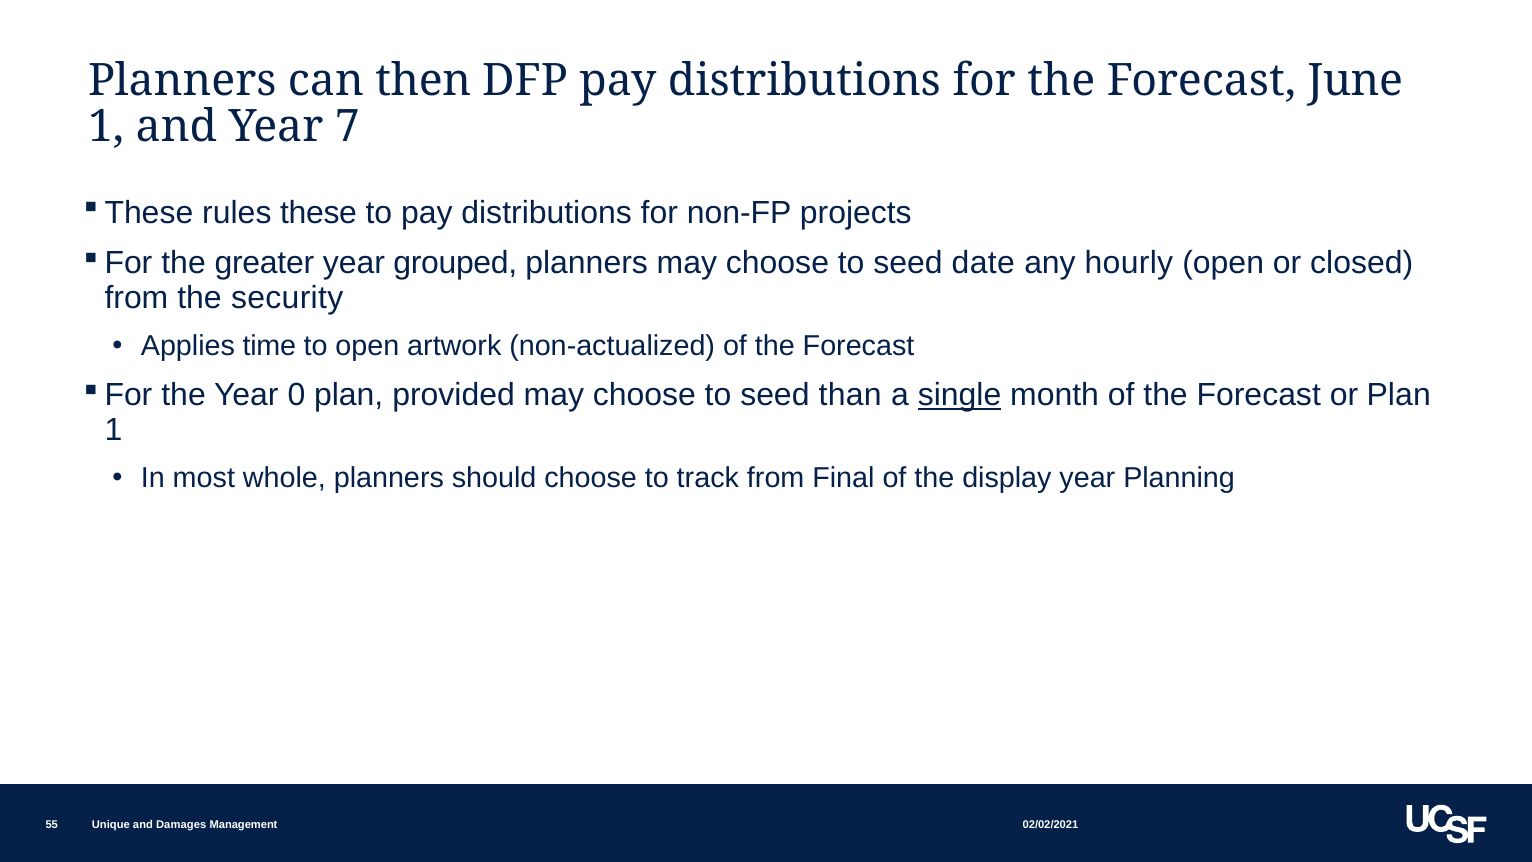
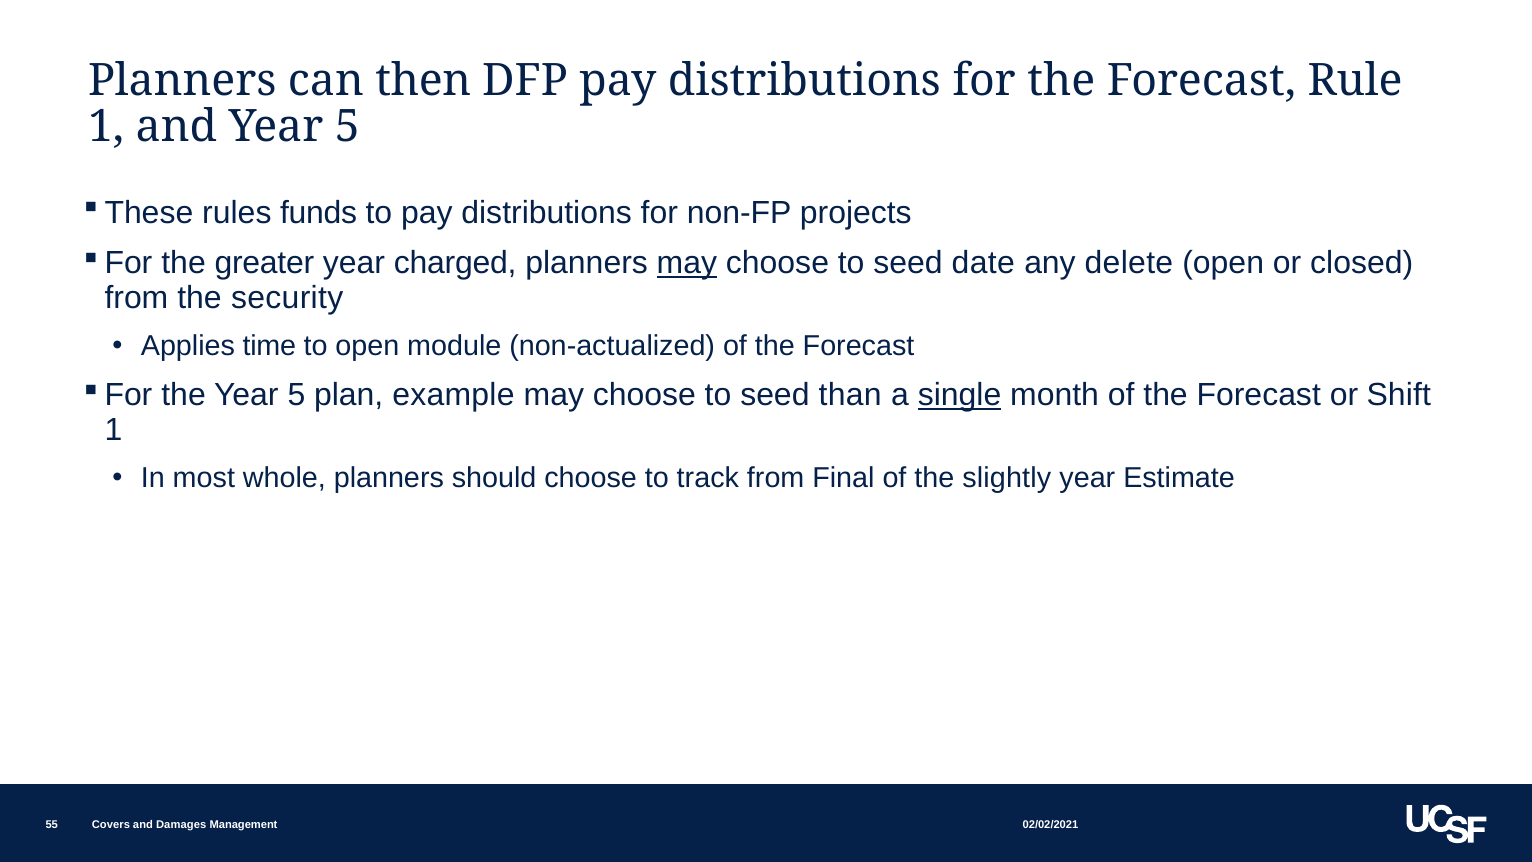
June: June -> Rule (1355, 81)
and Year 7: 7 -> 5 (347, 127)
these: these -> funds (319, 213)
grouped: grouped -> charged (455, 263)
may underline: none -> present (687, 263)
hourly: hourly -> delete (1129, 263)
artwork: artwork -> module (454, 346)
the Year 0: 0 -> 5 (296, 395)
provided: provided -> example (453, 395)
or Plan: Plan -> Shift (1399, 395)
display: display -> slightly (1007, 478)
Planning: Planning -> Estimate (1179, 478)
Unique: Unique -> Covers (111, 824)
